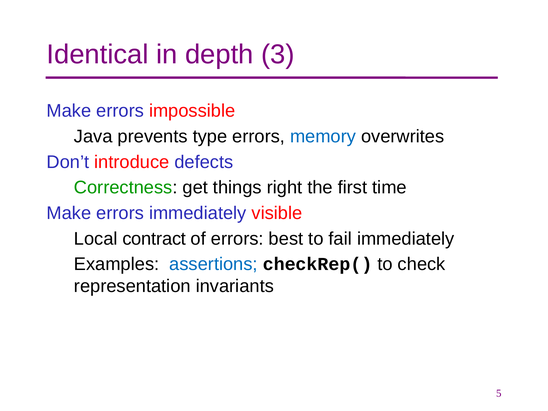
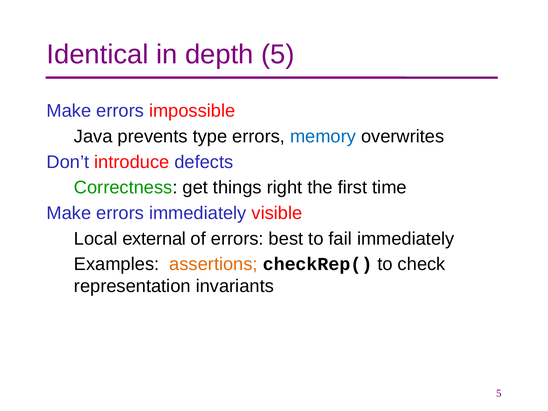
depth 3: 3 -> 5 (278, 54)
contract: contract -> external (154, 239)
assertions colour: blue -> orange (214, 264)
